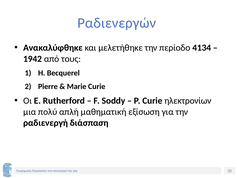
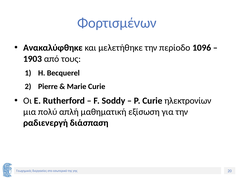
Ραδιενεργών: Ραδιενεργών -> Φορτισμένων (117, 23)
4134: 4134 -> 1096 (202, 48)
1942: 1942 -> 1903 (33, 59)
